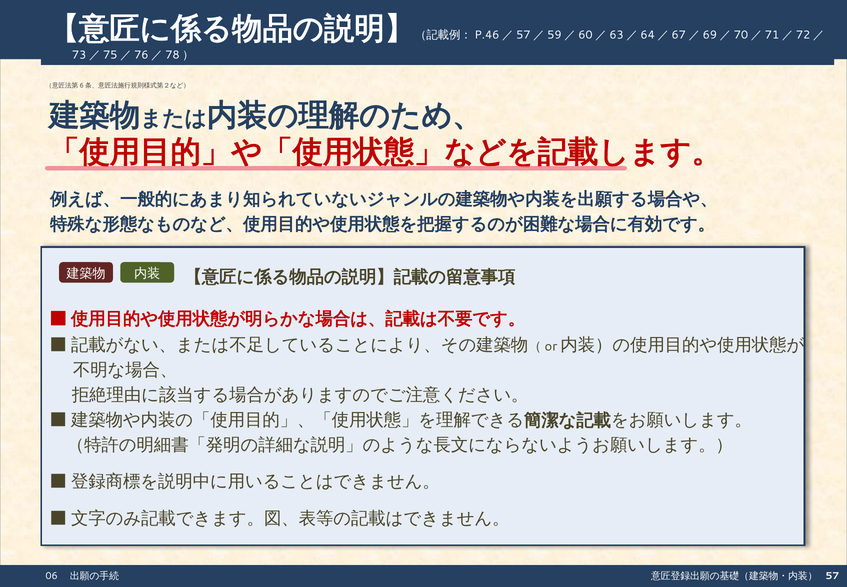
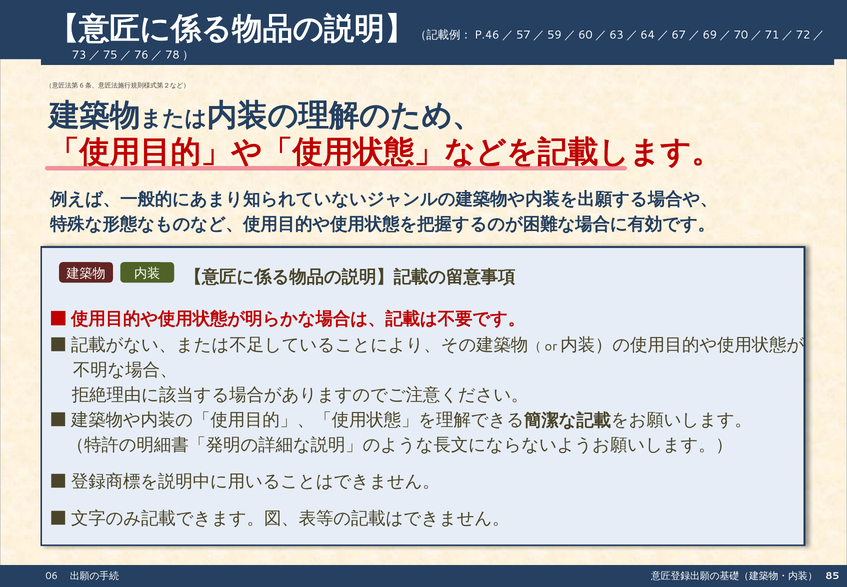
57: 57 -> 85 (832, 576)
